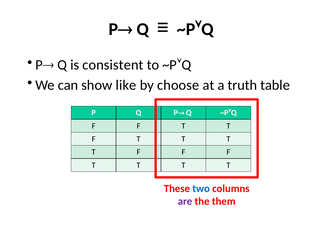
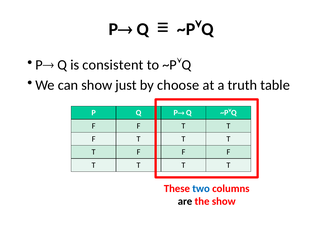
like: like -> just (126, 85)
are colour: purple -> black (185, 201)
the them: them -> show (224, 201)
